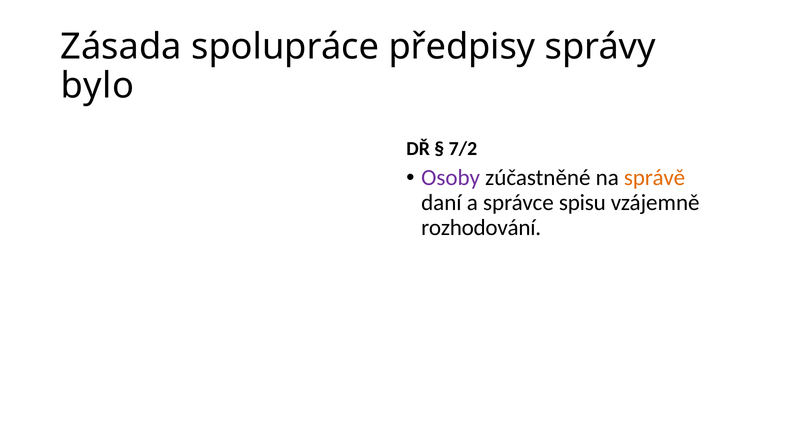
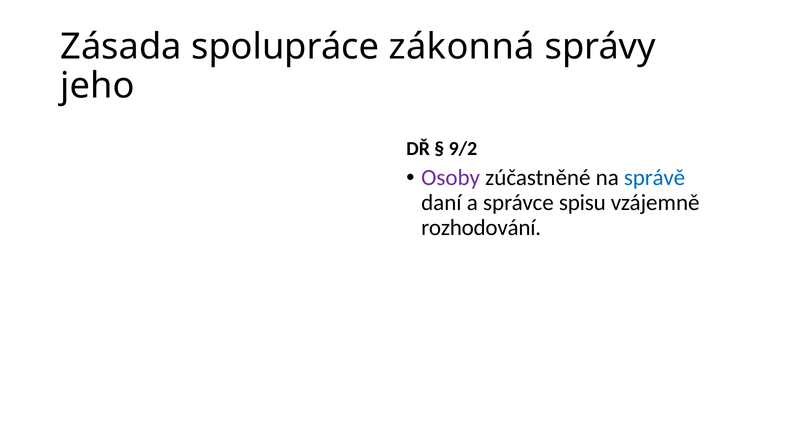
předpisy: předpisy -> zákonná (462, 47)
bylo: bylo -> jeho (98, 86)
7/2: 7/2 -> 9/2 (463, 149)
správě colour: orange -> blue (655, 178)
